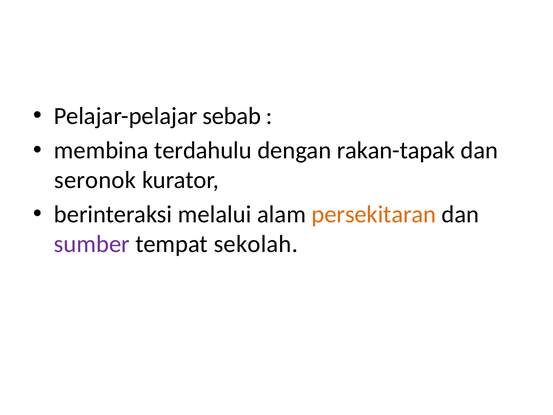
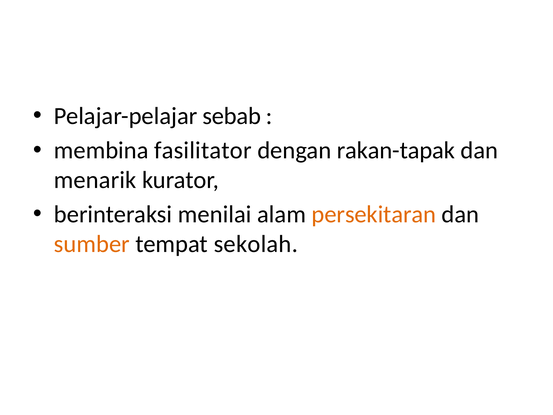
terdahulu: terdahulu -> fasilitator (203, 150)
seronok: seronok -> menarik (95, 180)
melalui: melalui -> menilai (215, 214)
sumber colour: purple -> orange (92, 244)
